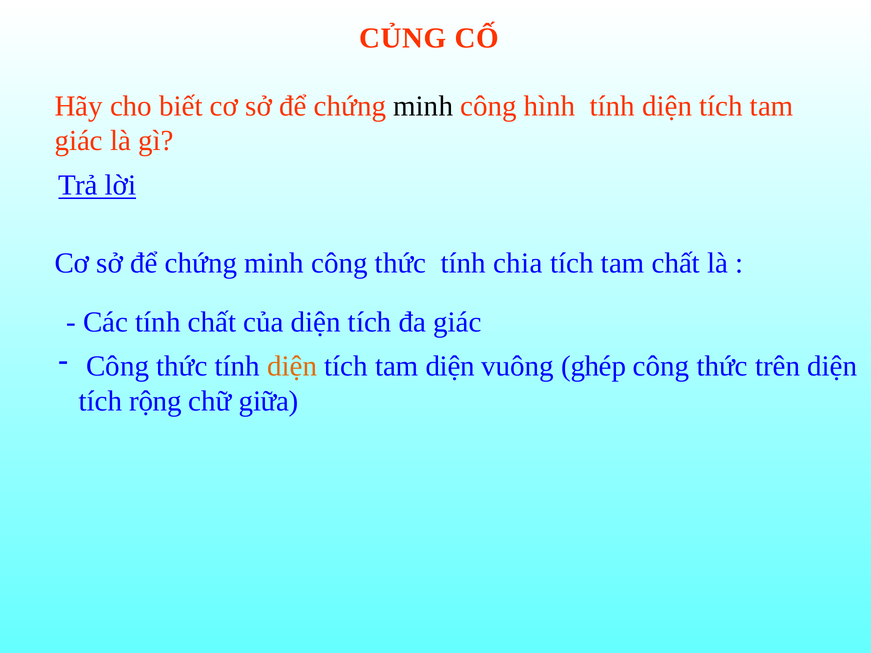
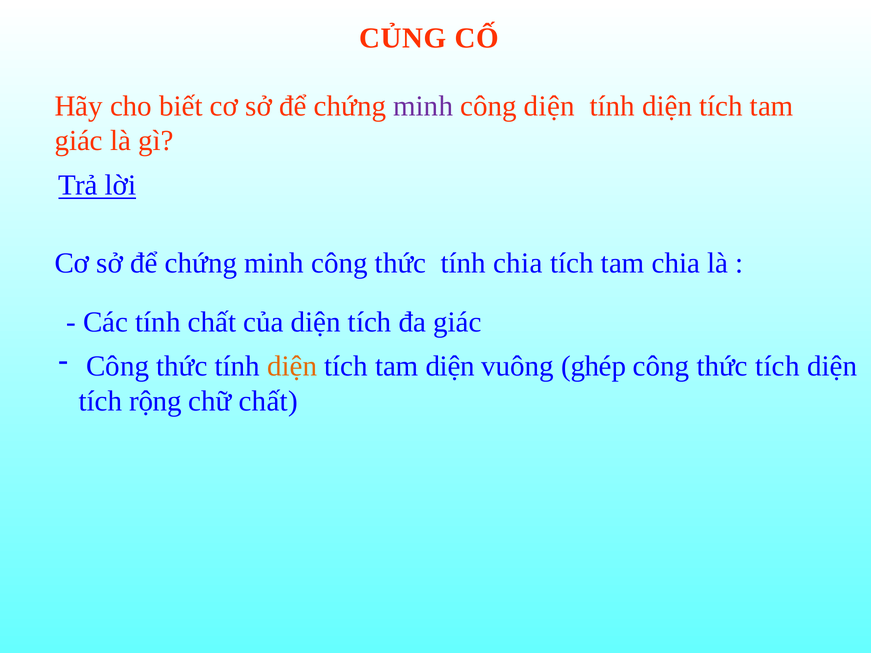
minh colour: black -> purple (423, 106)
công hình: hình -> diện (549, 106)
tam chất: chất -> chia (676, 263)
thức trên: trên -> tích (777, 366)
chữ giữa: giữa -> chất (268, 401)
